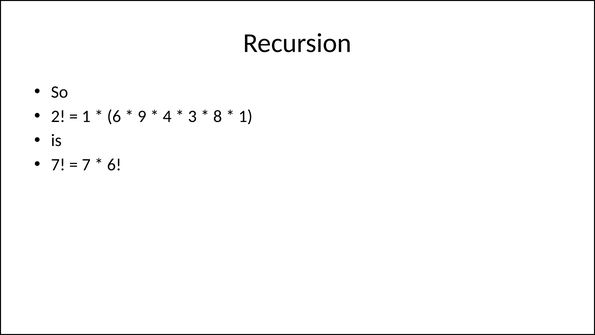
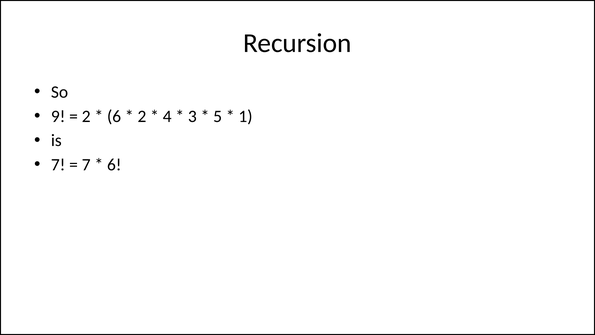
2: 2 -> 9 (58, 116)
1: 1 -> 2 (86, 116)
9: 9 -> 2 (142, 116)
8: 8 -> 5 (218, 116)
